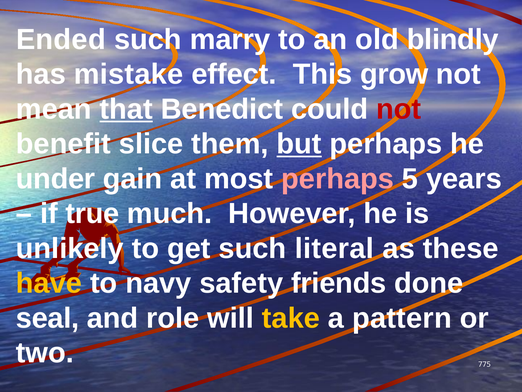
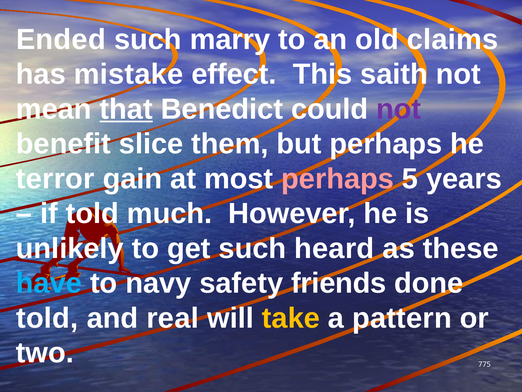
blindly: blindly -> claims (452, 39)
grow: grow -> saith (394, 74)
not colour: red -> purple (399, 109)
but underline: present -> none (299, 144)
under: under -> terror (55, 179)
if true: true -> told (92, 213)
literal: literal -> heard (334, 248)
have colour: yellow -> light blue (49, 283)
seal: seal -> told (47, 318)
role: role -> real (173, 318)
